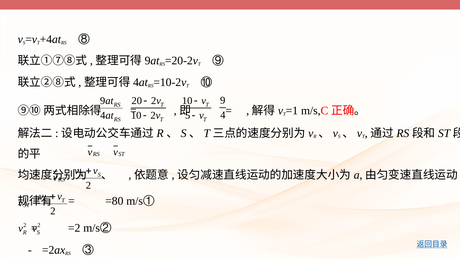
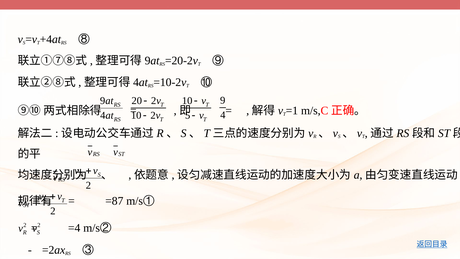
=80: =80 -> =87 (114, 201)
=2: =2 -> =4 (74, 228)
